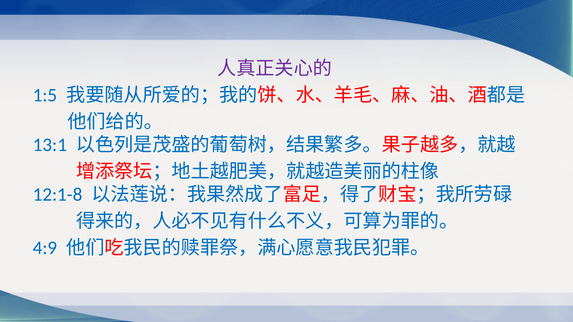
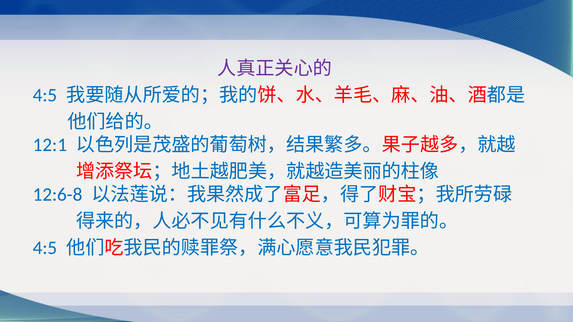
1:5: 1:5 -> 4:5 (45, 95)
13:1: 13:1 -> 12:1 (50, 145)
12:1-8: 12:1-8 -> 12:6-8 (58, 195)
4:9: 4:9 -> 4:5 (45, 248)
